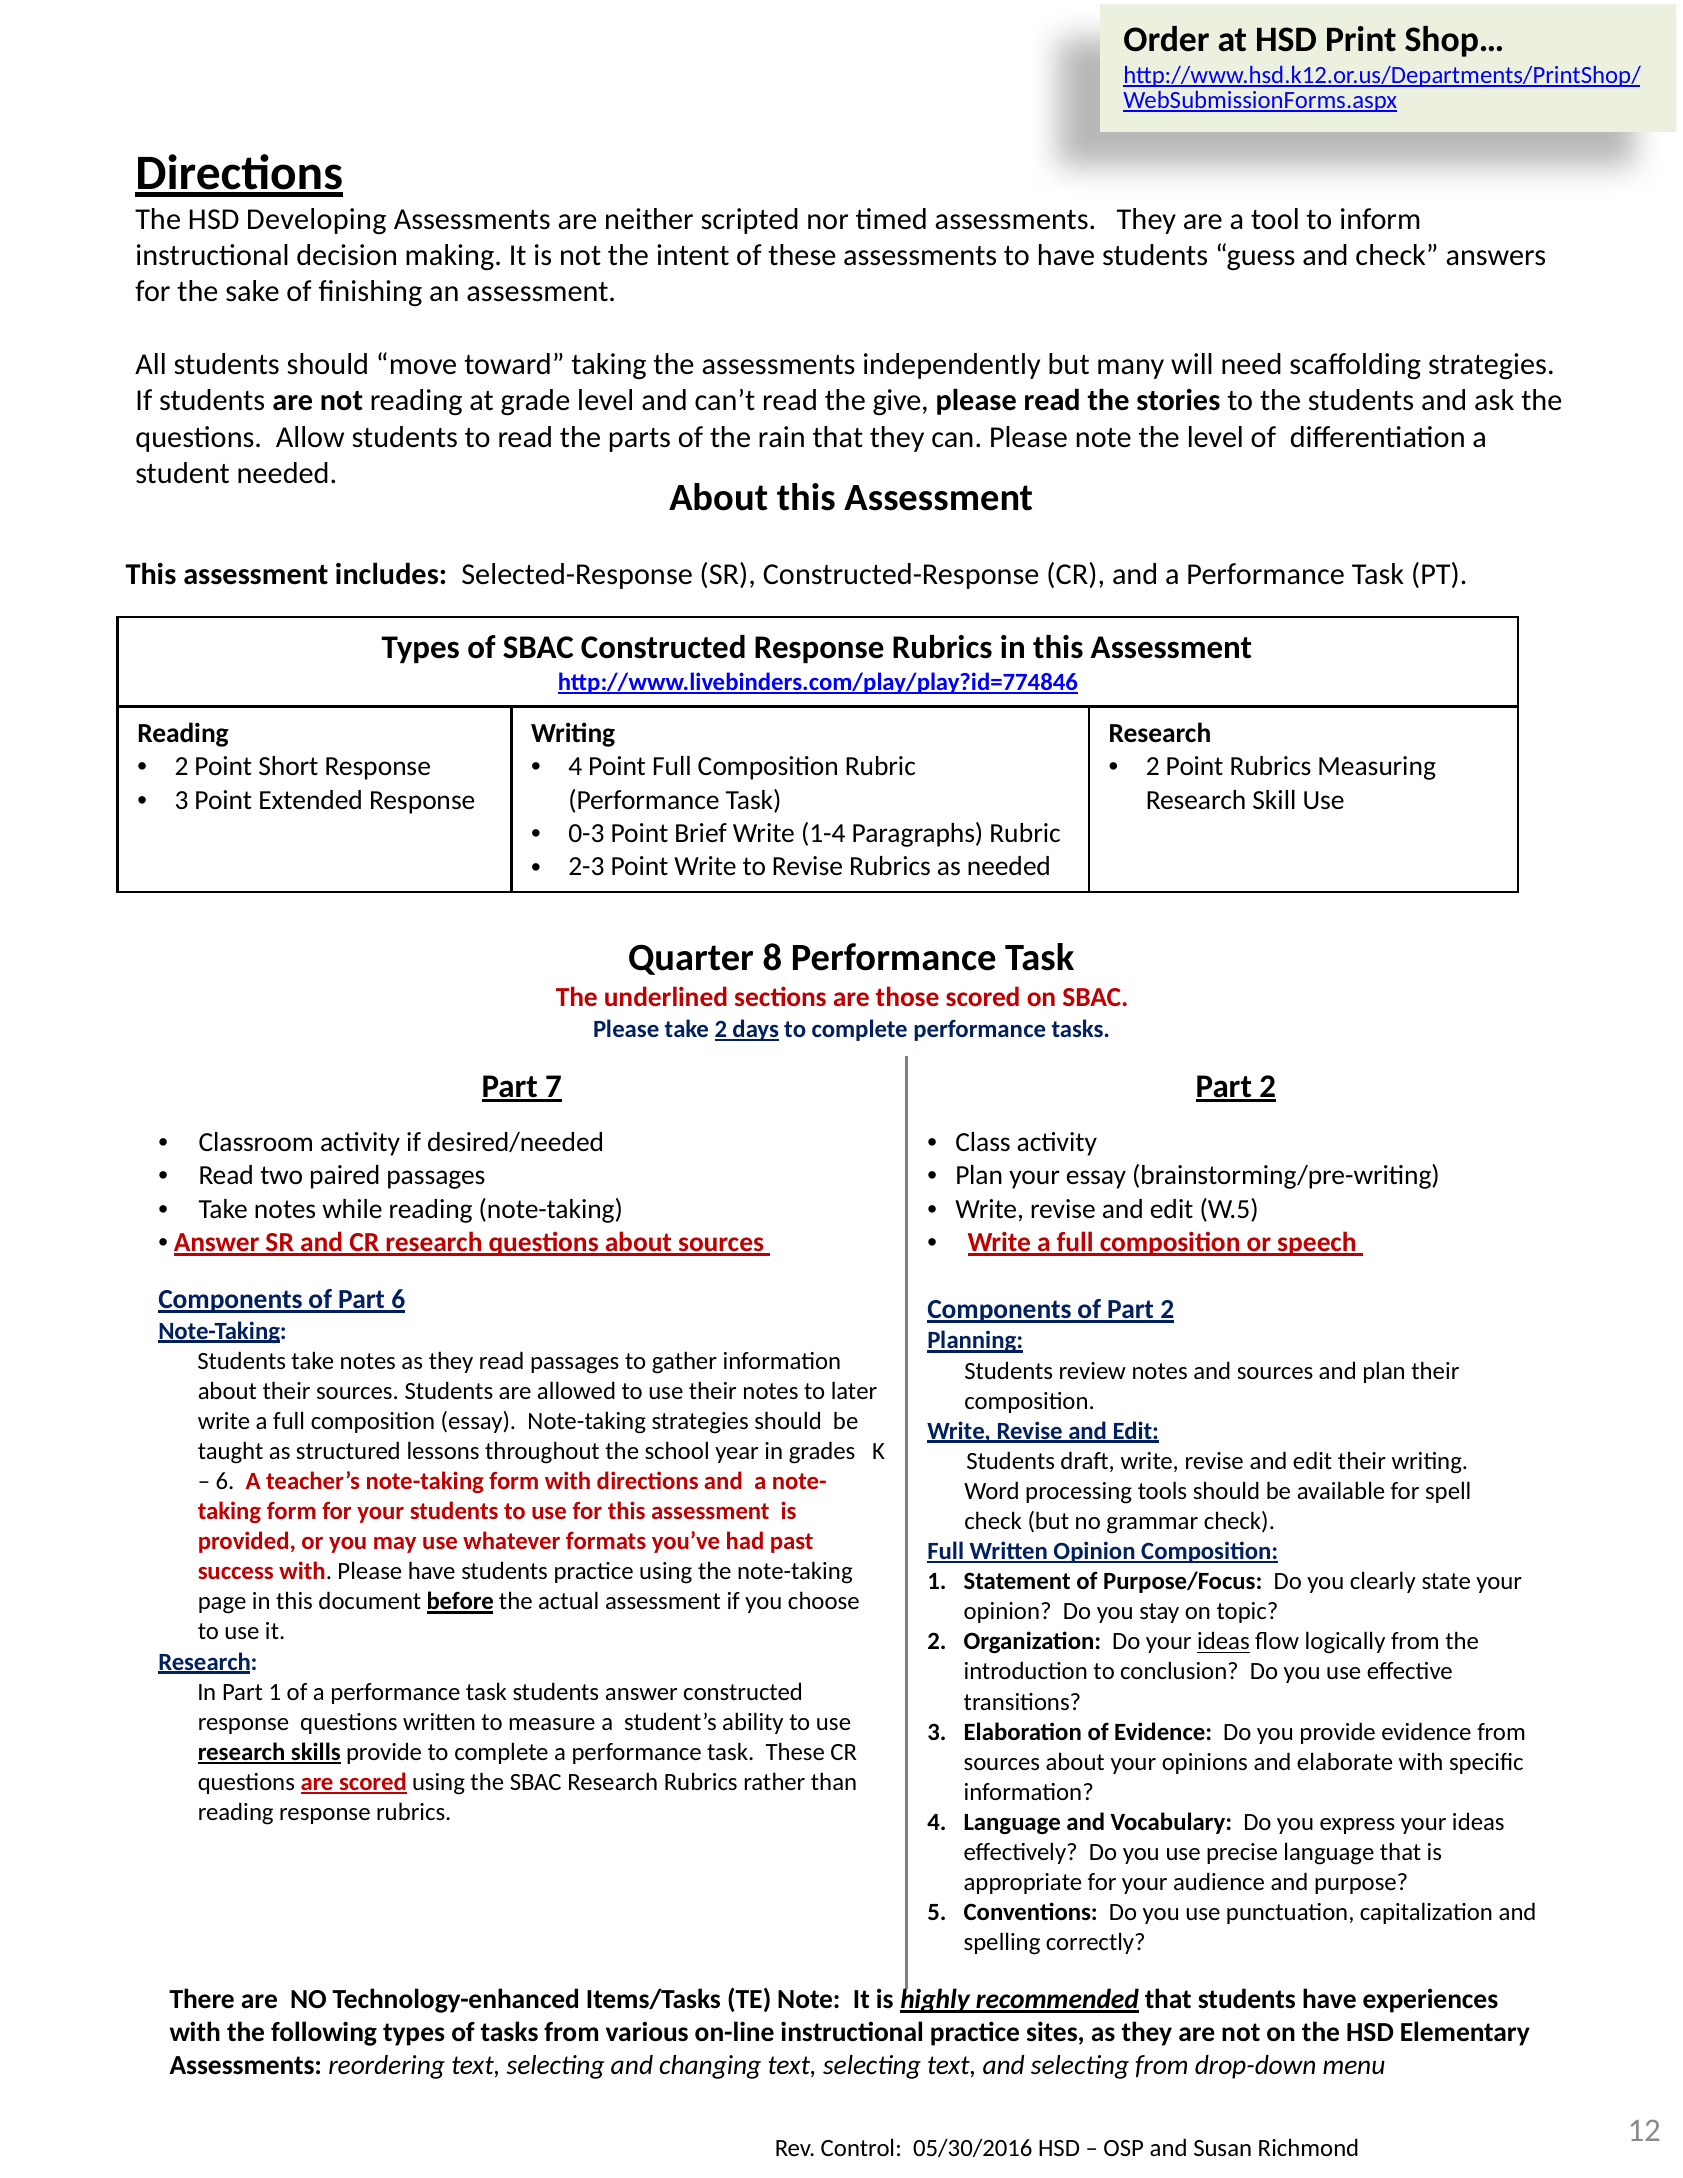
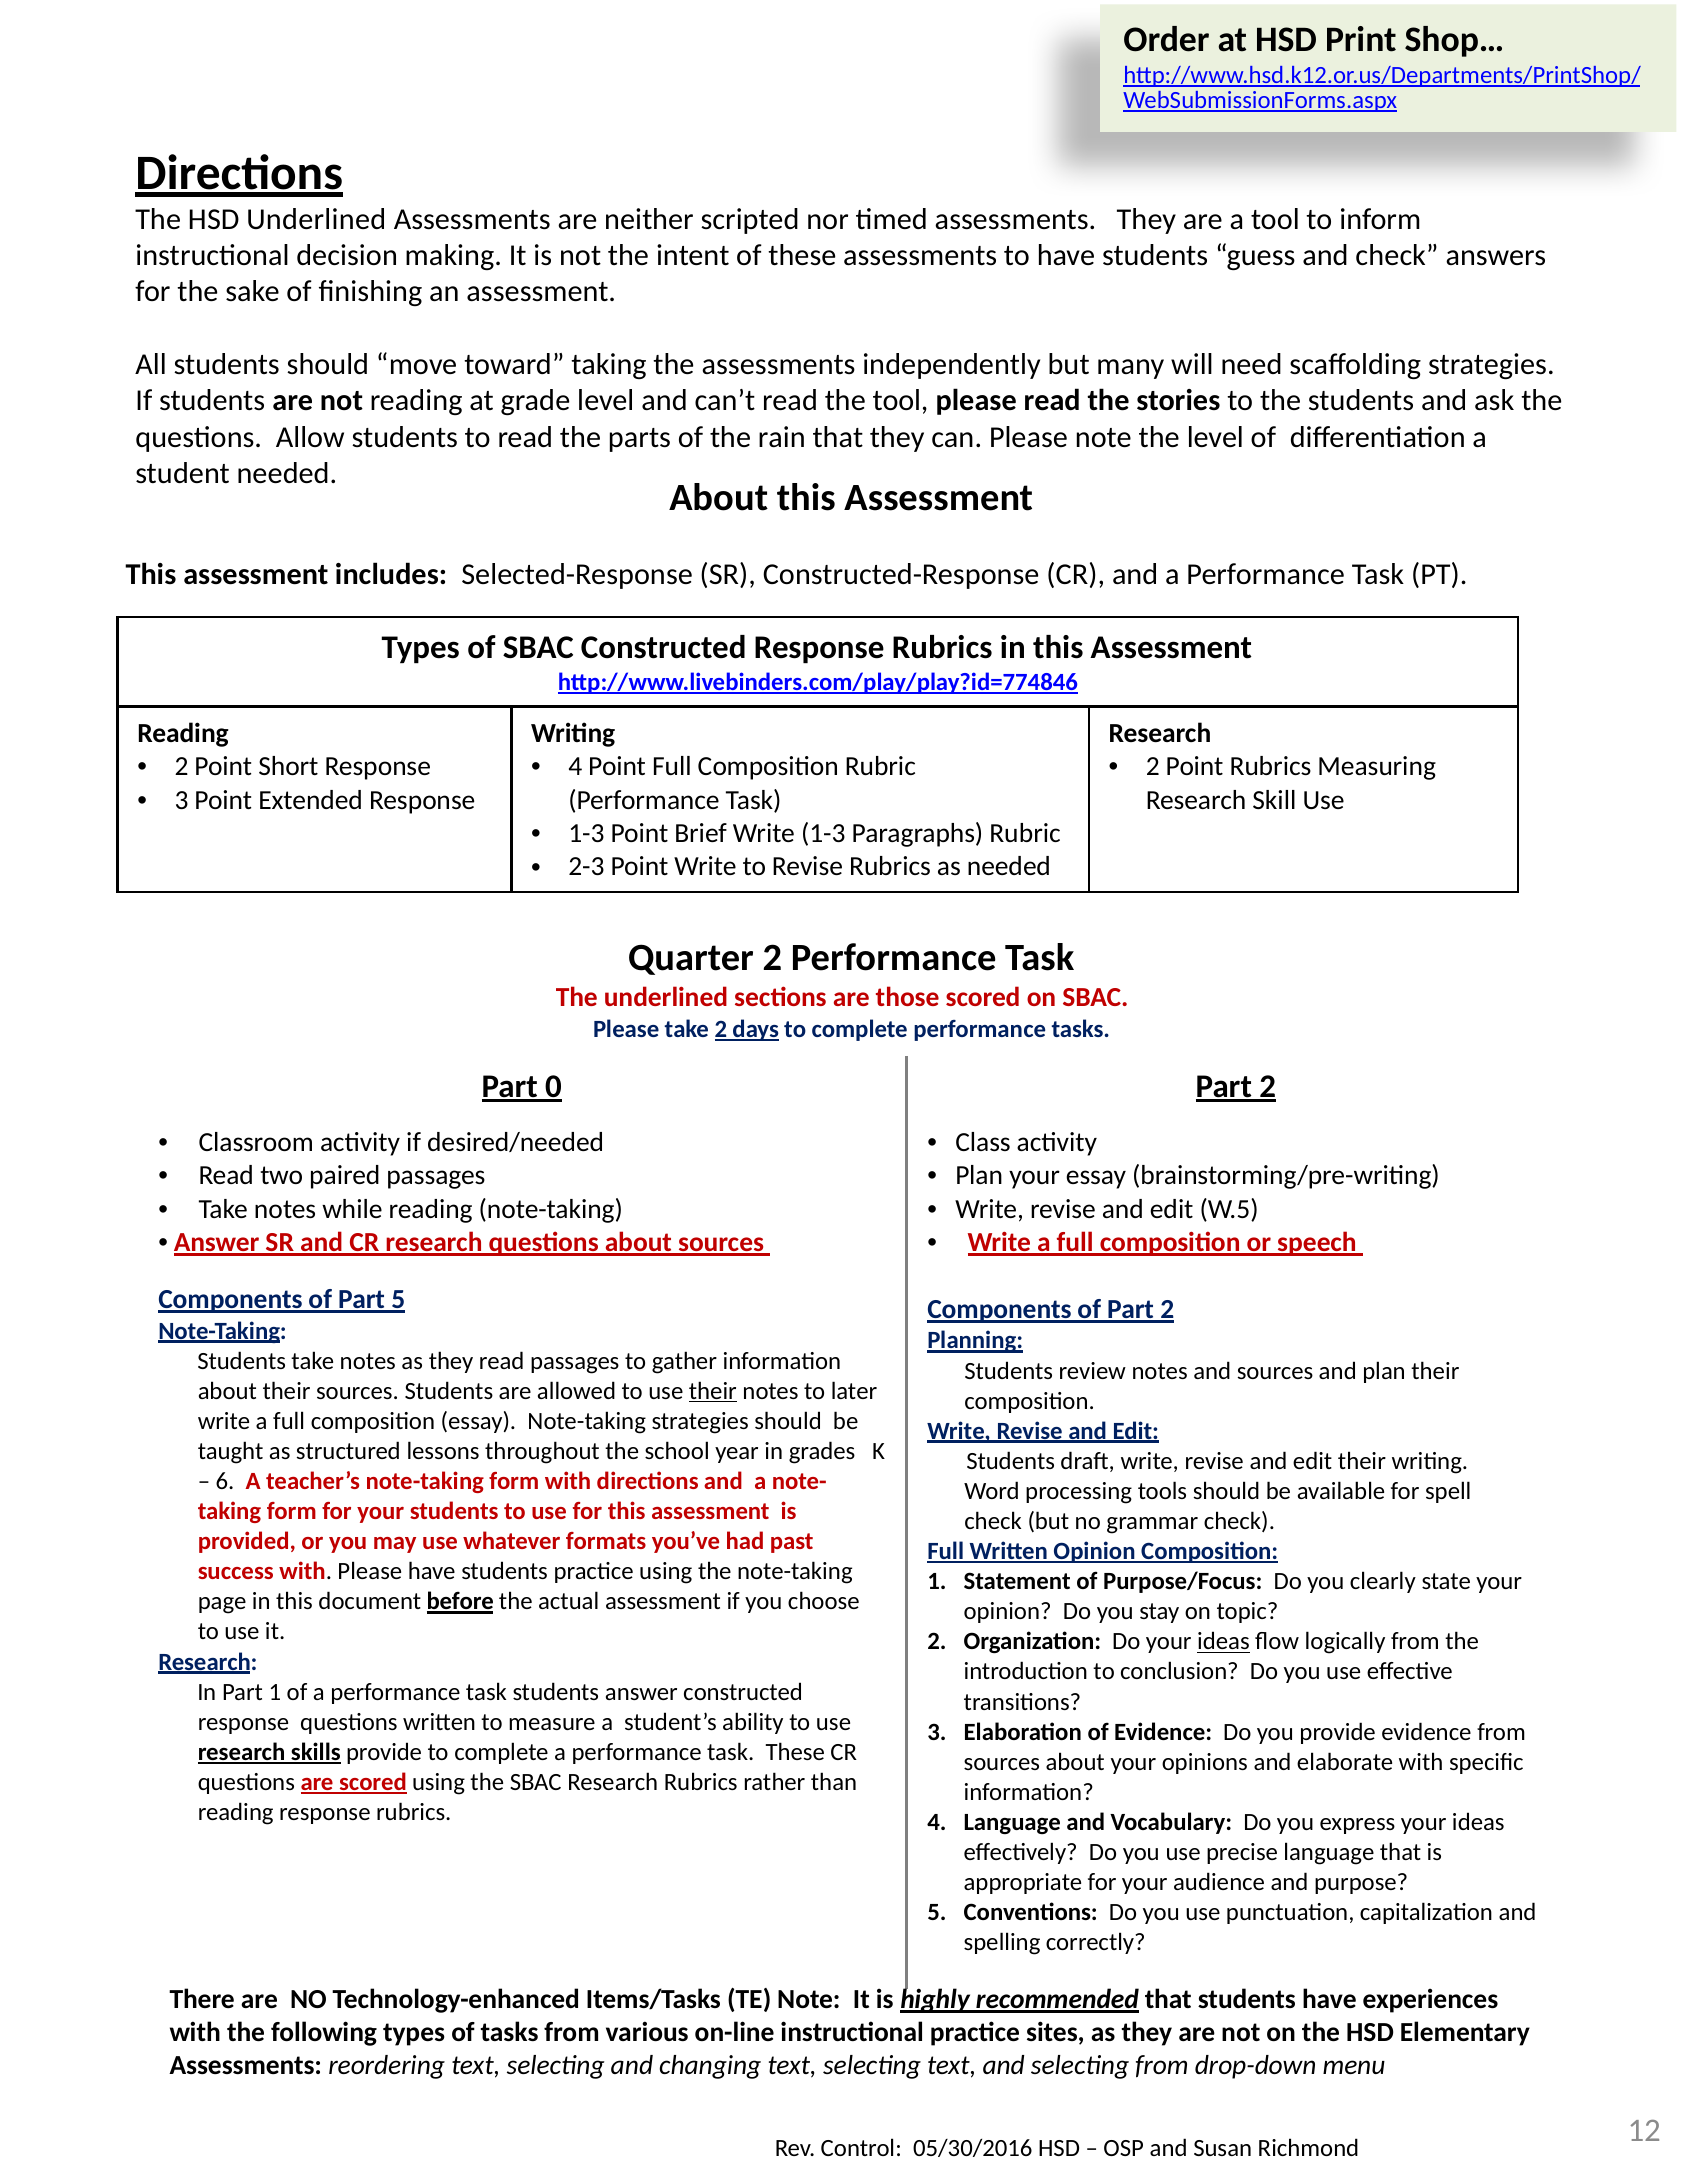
HSD Developing: Developing -> Underlined (316, 219)
the give: give -> tool (901, 401)
0-3: 0-3 -> 1-3 (586, 834)
Write 1-4: 1-4 -> 1-3 (823, 834)
Quarter 8: 8 -> 2 (772, 958)
7: 7 -> 0 (553, 1086)
Part 6: 6 -> 5 (398, 1299)
their underline: none -> present (713, 1391)
